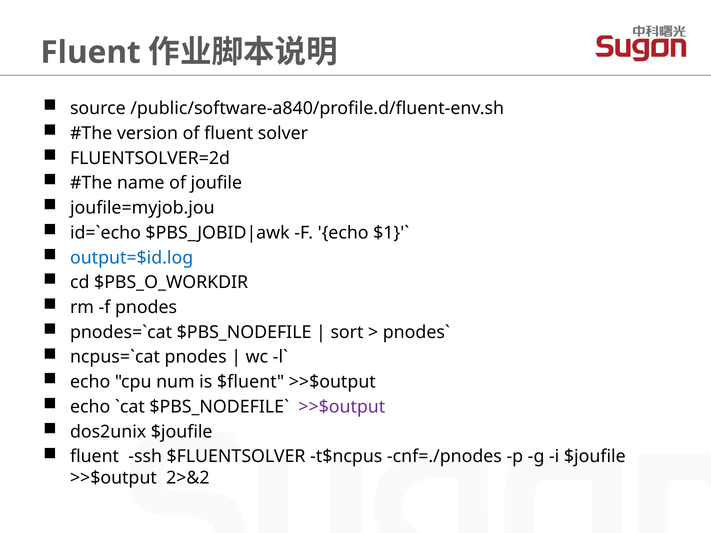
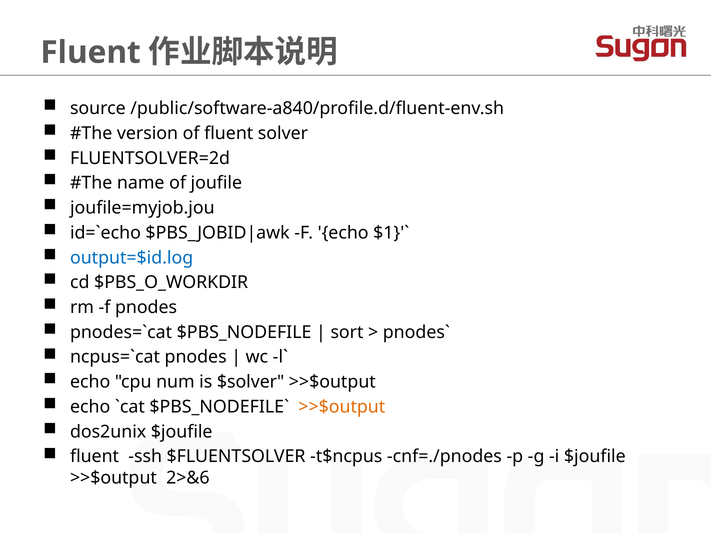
$fluent: $fluent -> $solver (251, 382)
>>$output colour: purple -> orange (342, 407)
2>&2: 2>&2 -> 2>&6 (188, 478)
